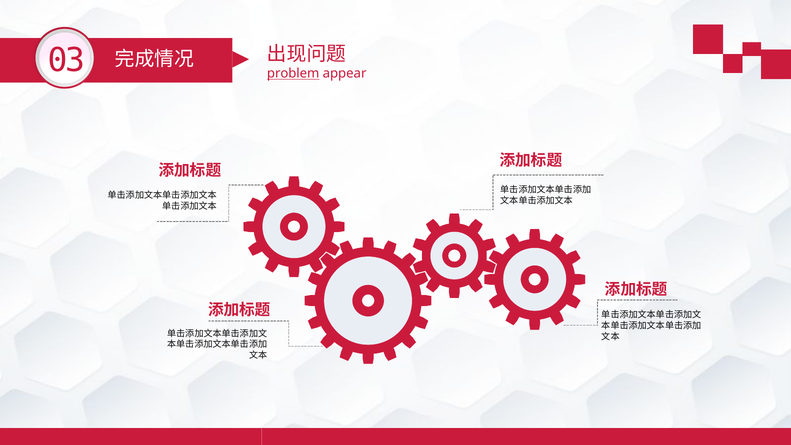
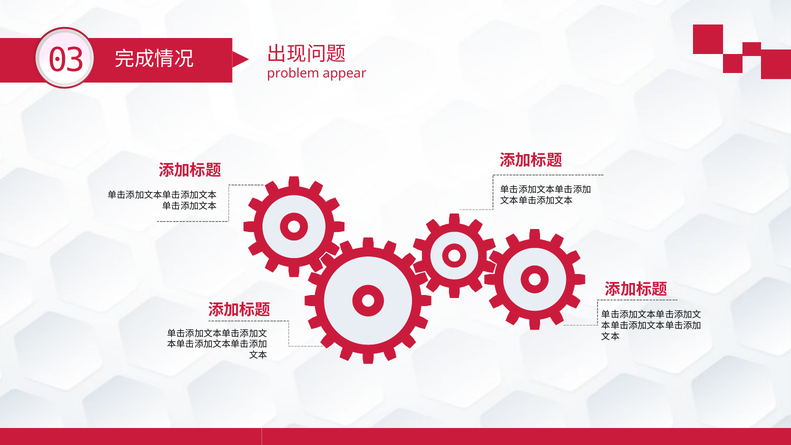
problem underline: present -> none (293, 74)
